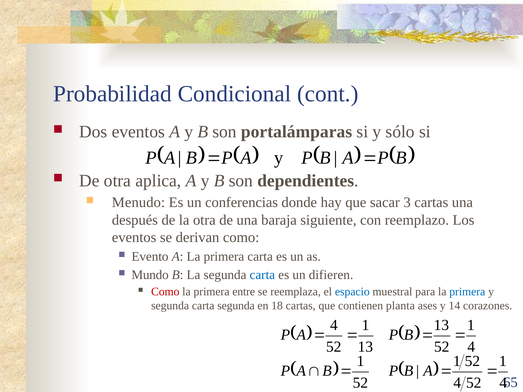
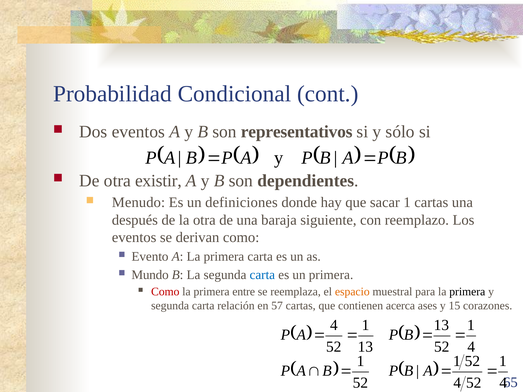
portalámparas: portalámparas -> representativos (297, 132)
aplica: aplica -> existir (158, 181)
conferencias: conferencias -> definiciones (241, 203)
sacar 3: 3 -> 1 (407, 203)
un difieren: difieren -> primera (331, 275)
espacio colour: blue -> orange (352, 292)
primera colour: blue -> black (467, 292)
carta segunda: segunda -> relación (236, 306)
18: 18 -> 57 (277, 306)
planta: planta -> acerca (400, 306)
14: 14 -> 15 (454, 306)
